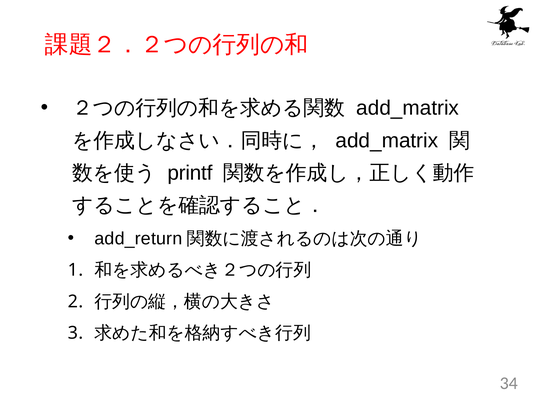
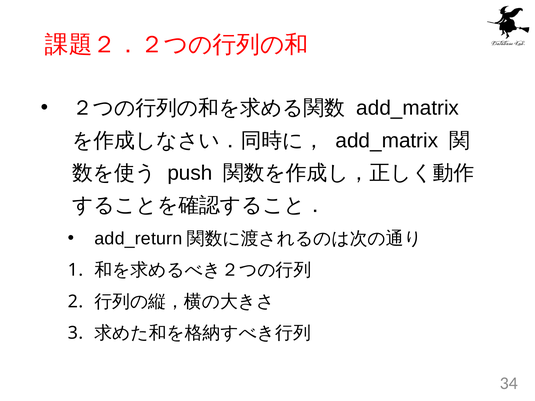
printf: printf -> push (190, 173)
